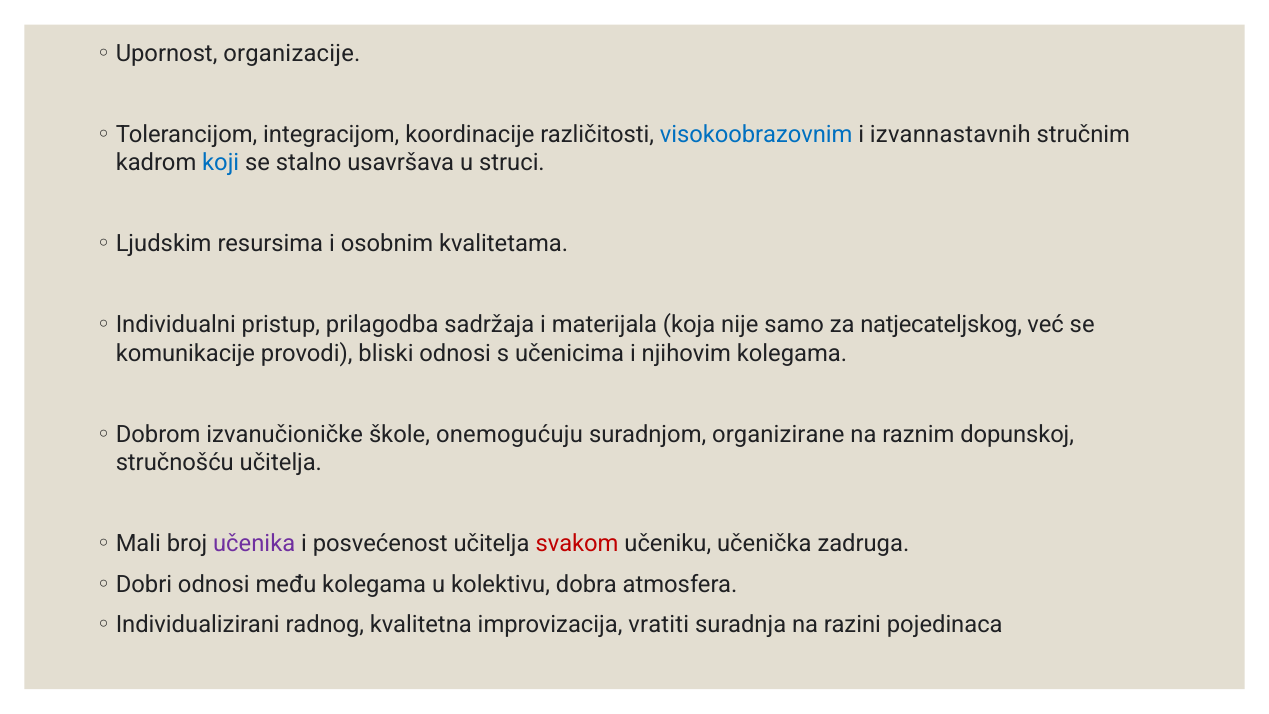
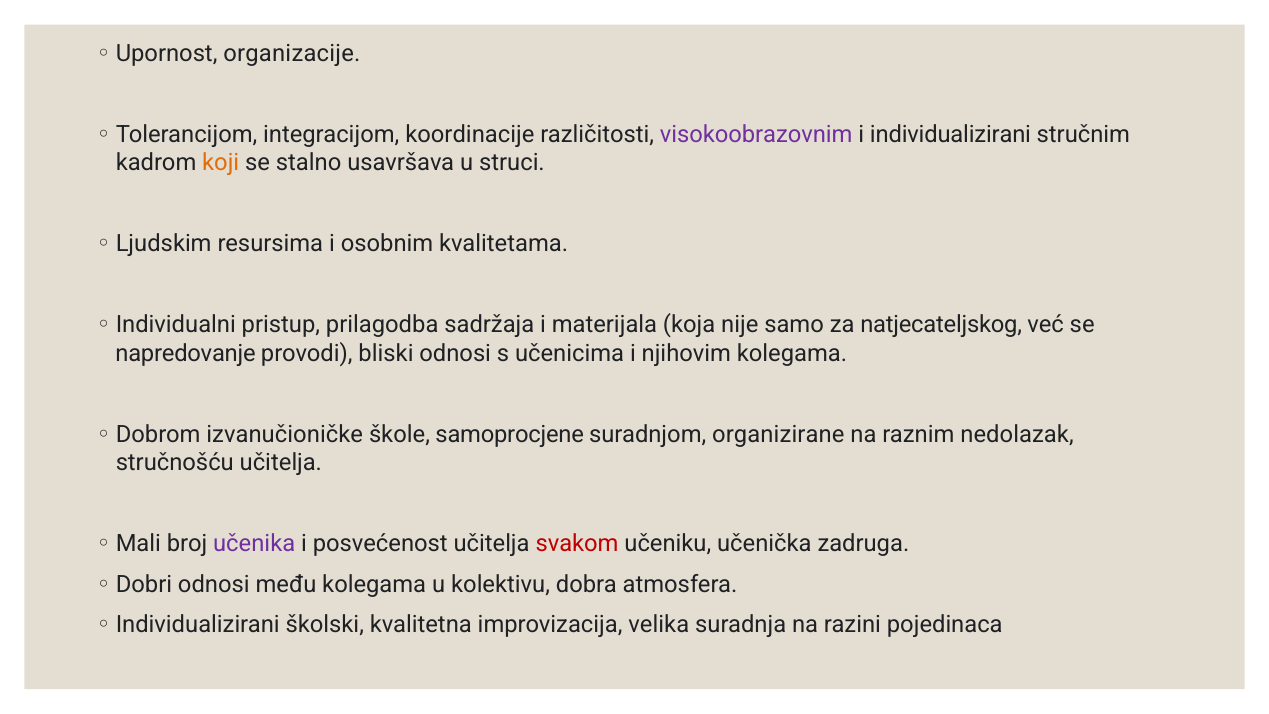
visokoobrazovnim colour: blue -> purple (756, 135)
izvannastavnih: izvannastavnih -> individualizirani (950, 135)
koji colour: blue -> orange (221, 163)
komunikacije: komunikacije -> napredovanje (186, 354)
onemogućuju: onemogućuju -> samoprocjene (510, 434)
dopunskoj: dopunskoj -> nedolazak (1017, 434)
radnog: radnog -> školski (325, 625)
vratiti: vratiti -> velika (659, 625)
